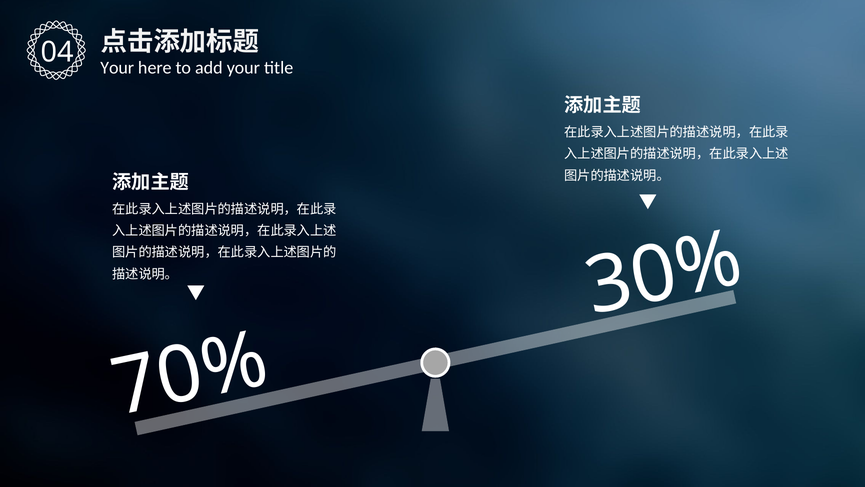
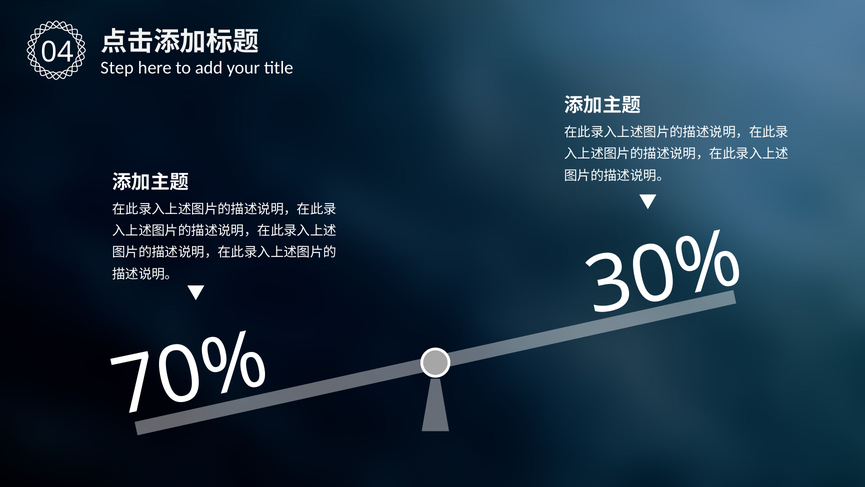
Your: Your -> Step (117, 68)
